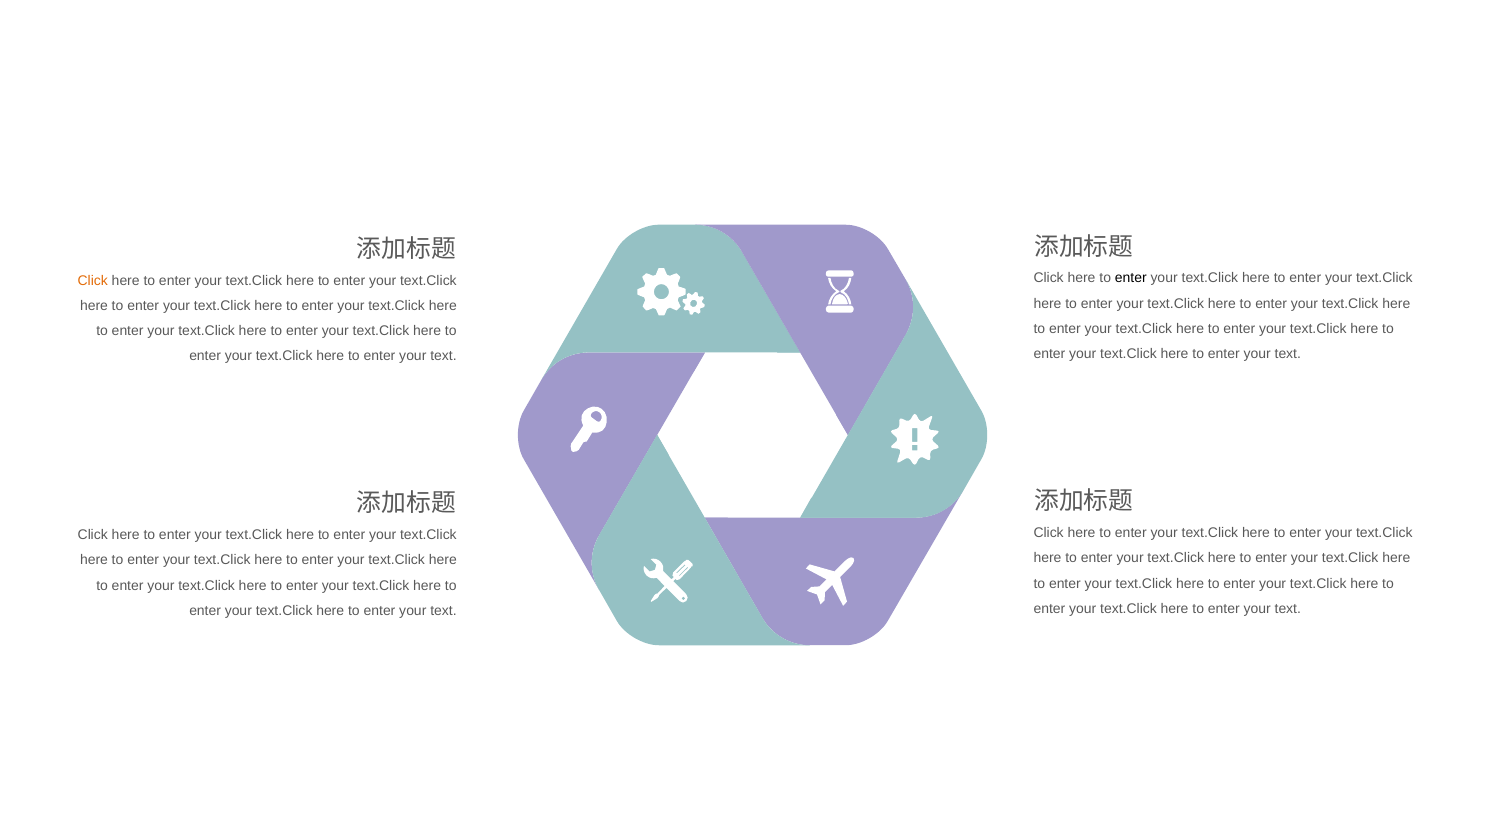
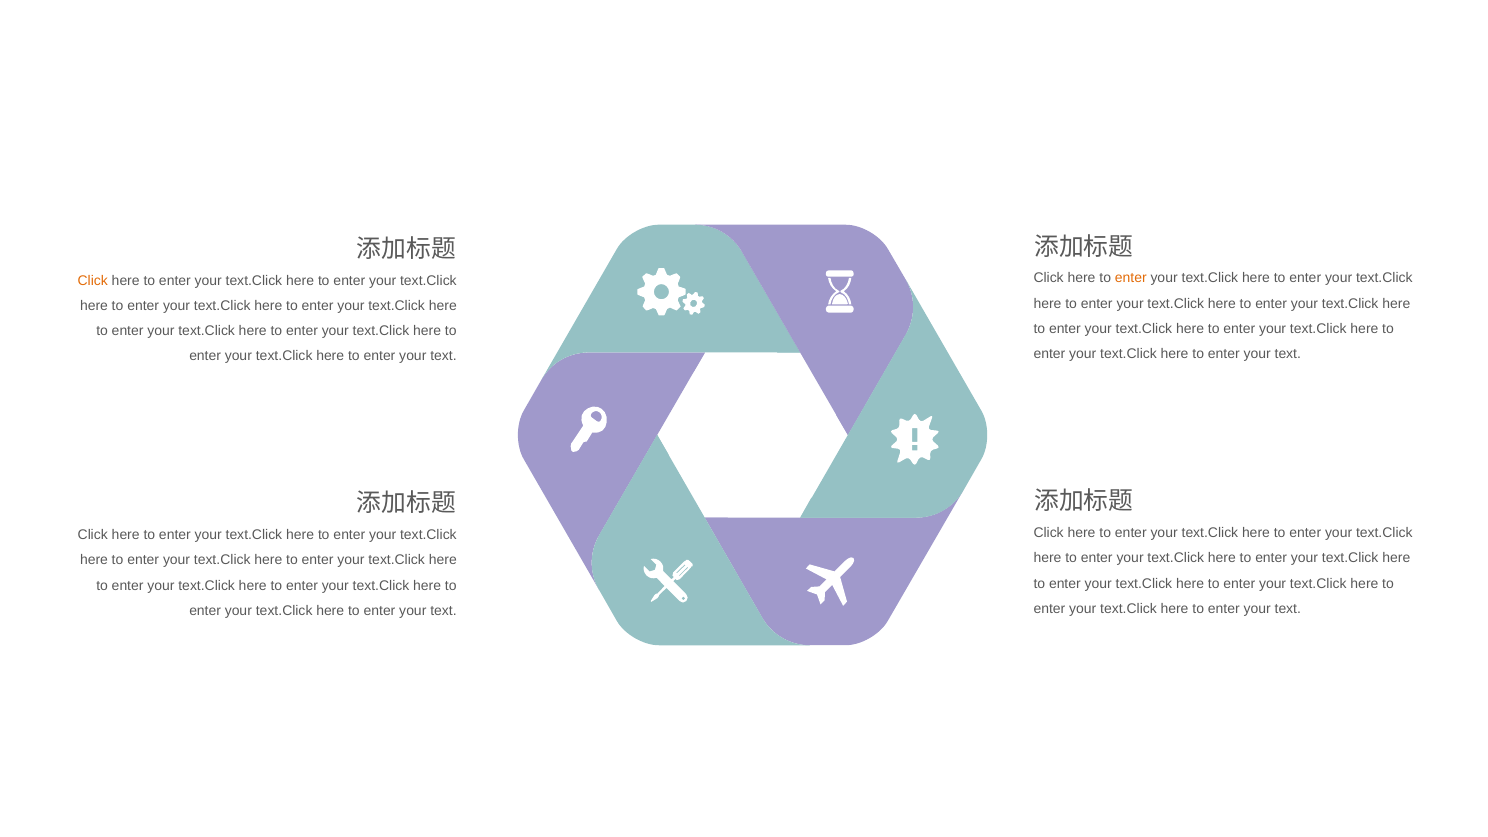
enter colour: black -> orange (1131, 278)
